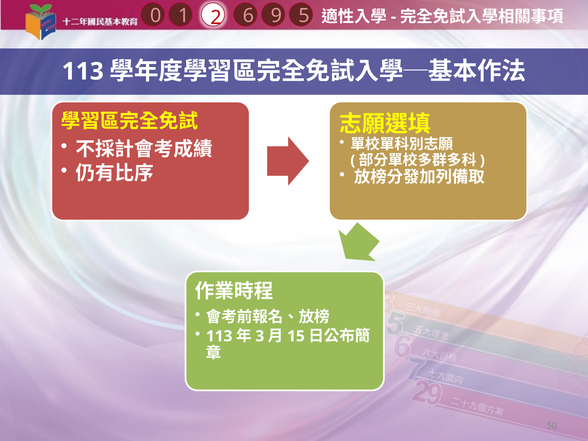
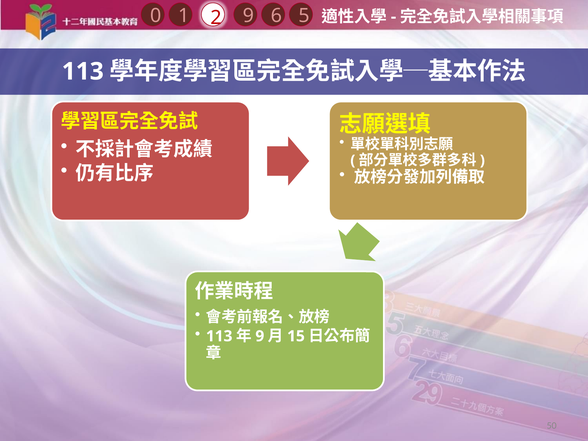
9: 9 -> 6 (276, 16)
2 6: 6 -> 9 (249, 16)
3: 3 -> 9 (260, 336)
